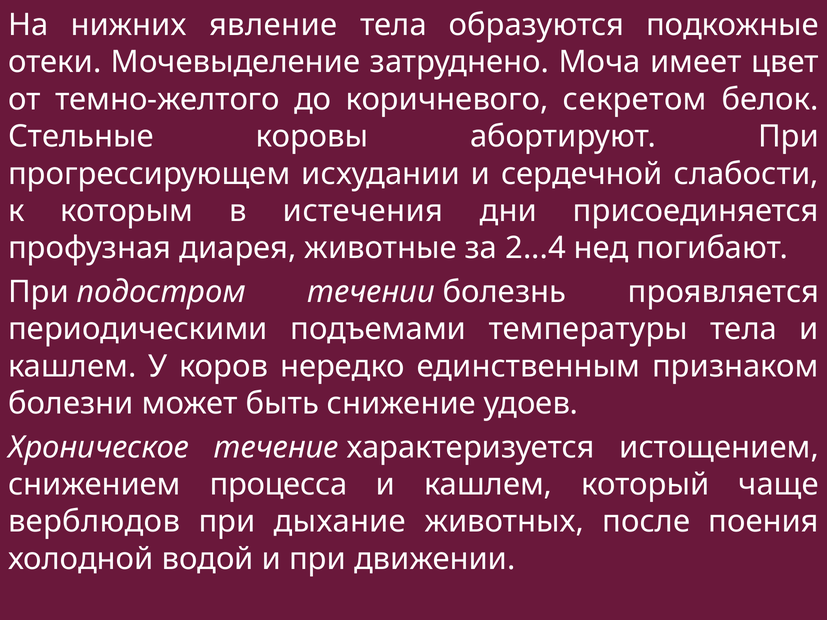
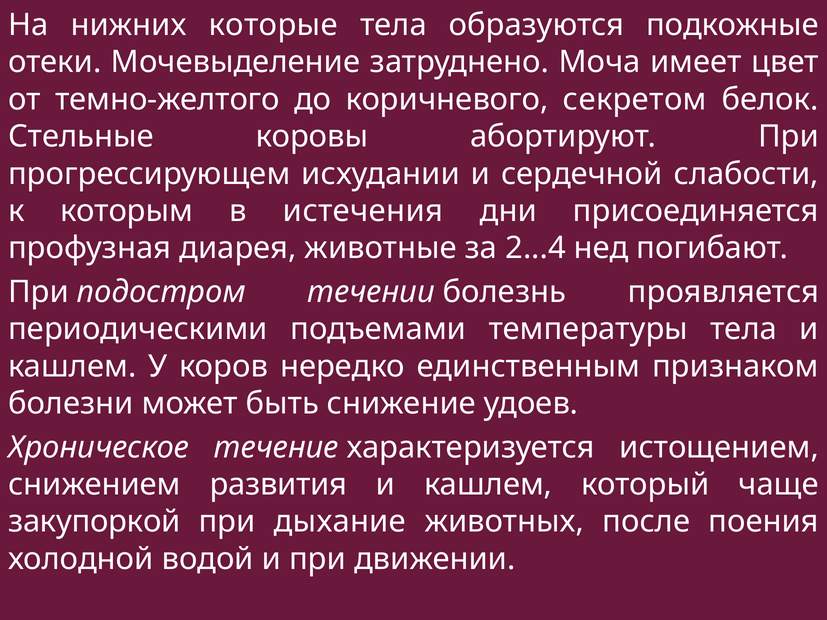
явление: явление -> которые (273, 25)
процесса: процесса -> развития (279, 485)
верблюдов: верблюдов -> закупоркой (94, 522)
